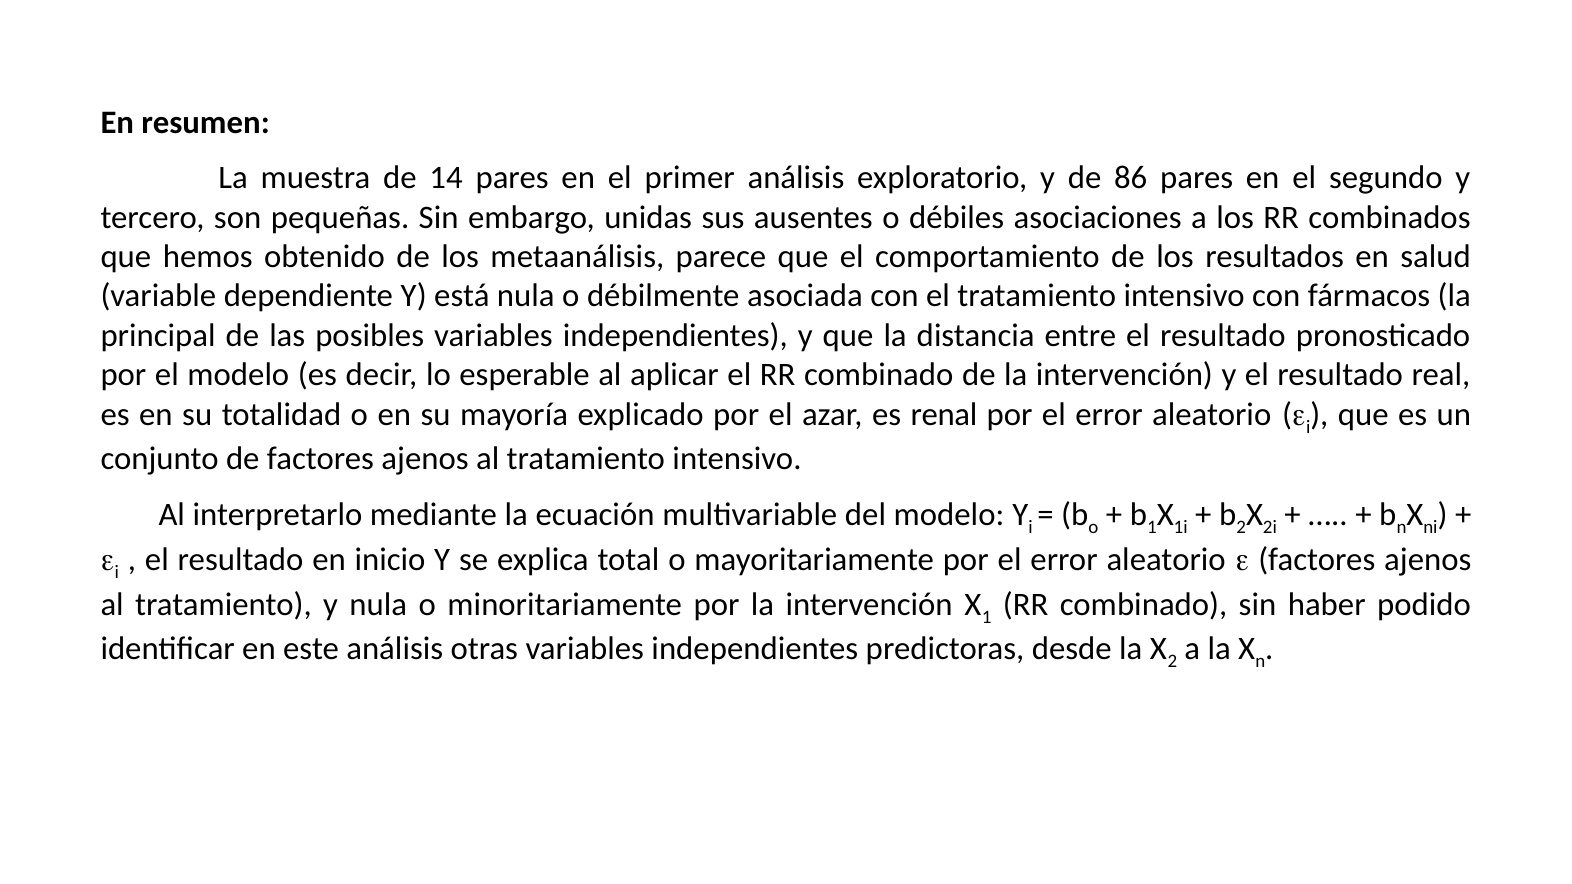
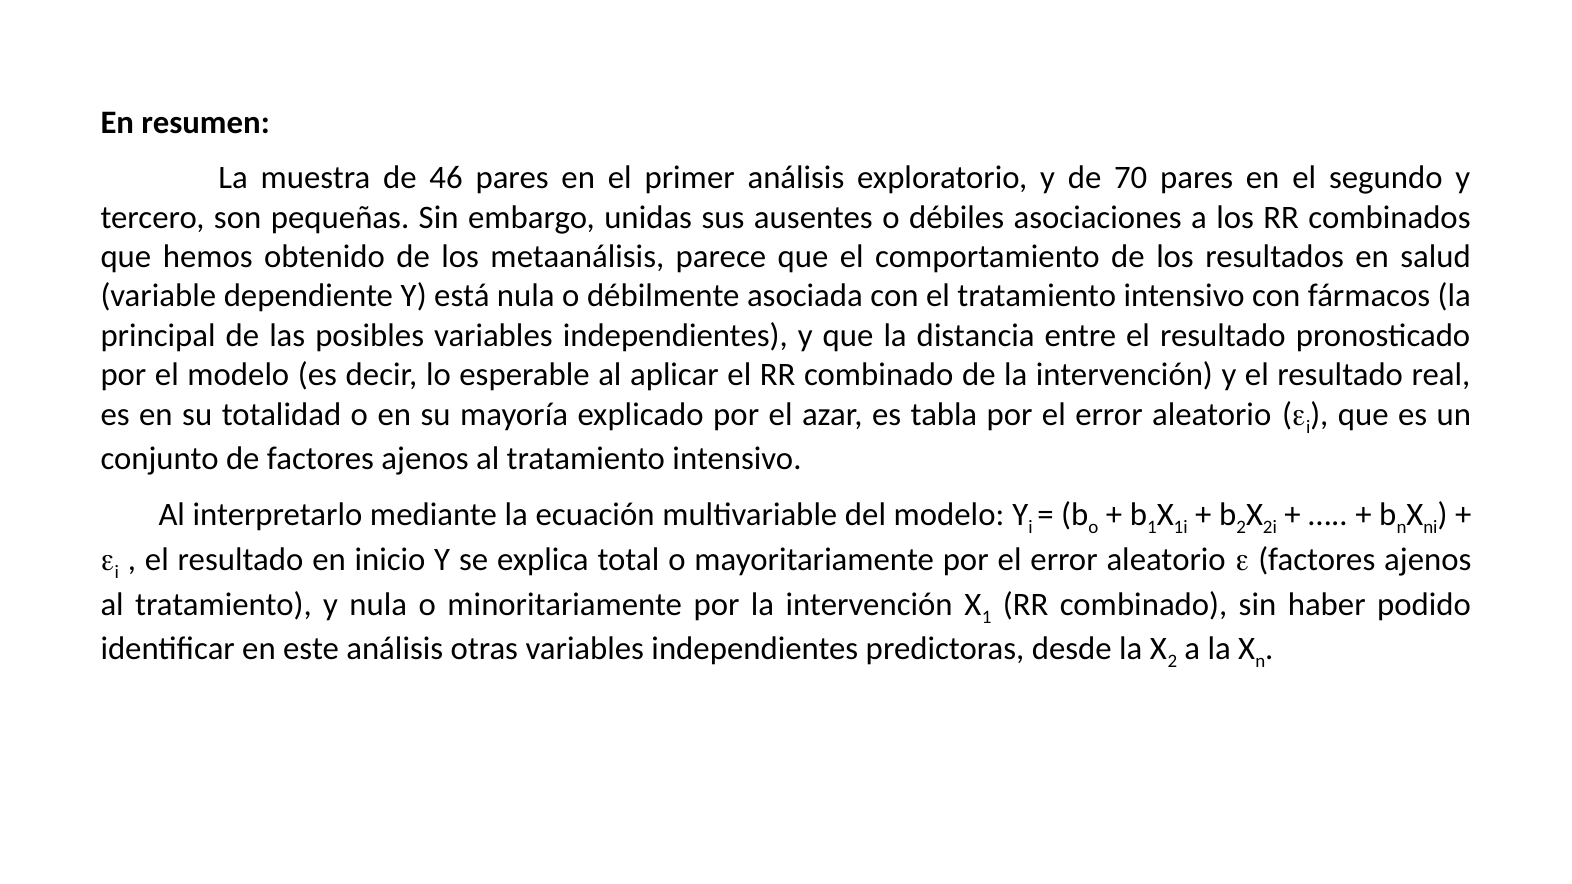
14: 14 -> 46 (446, 178)
86: 86 -> 70 (1131, 178)
renal: renal -> tabla (944, 414)
